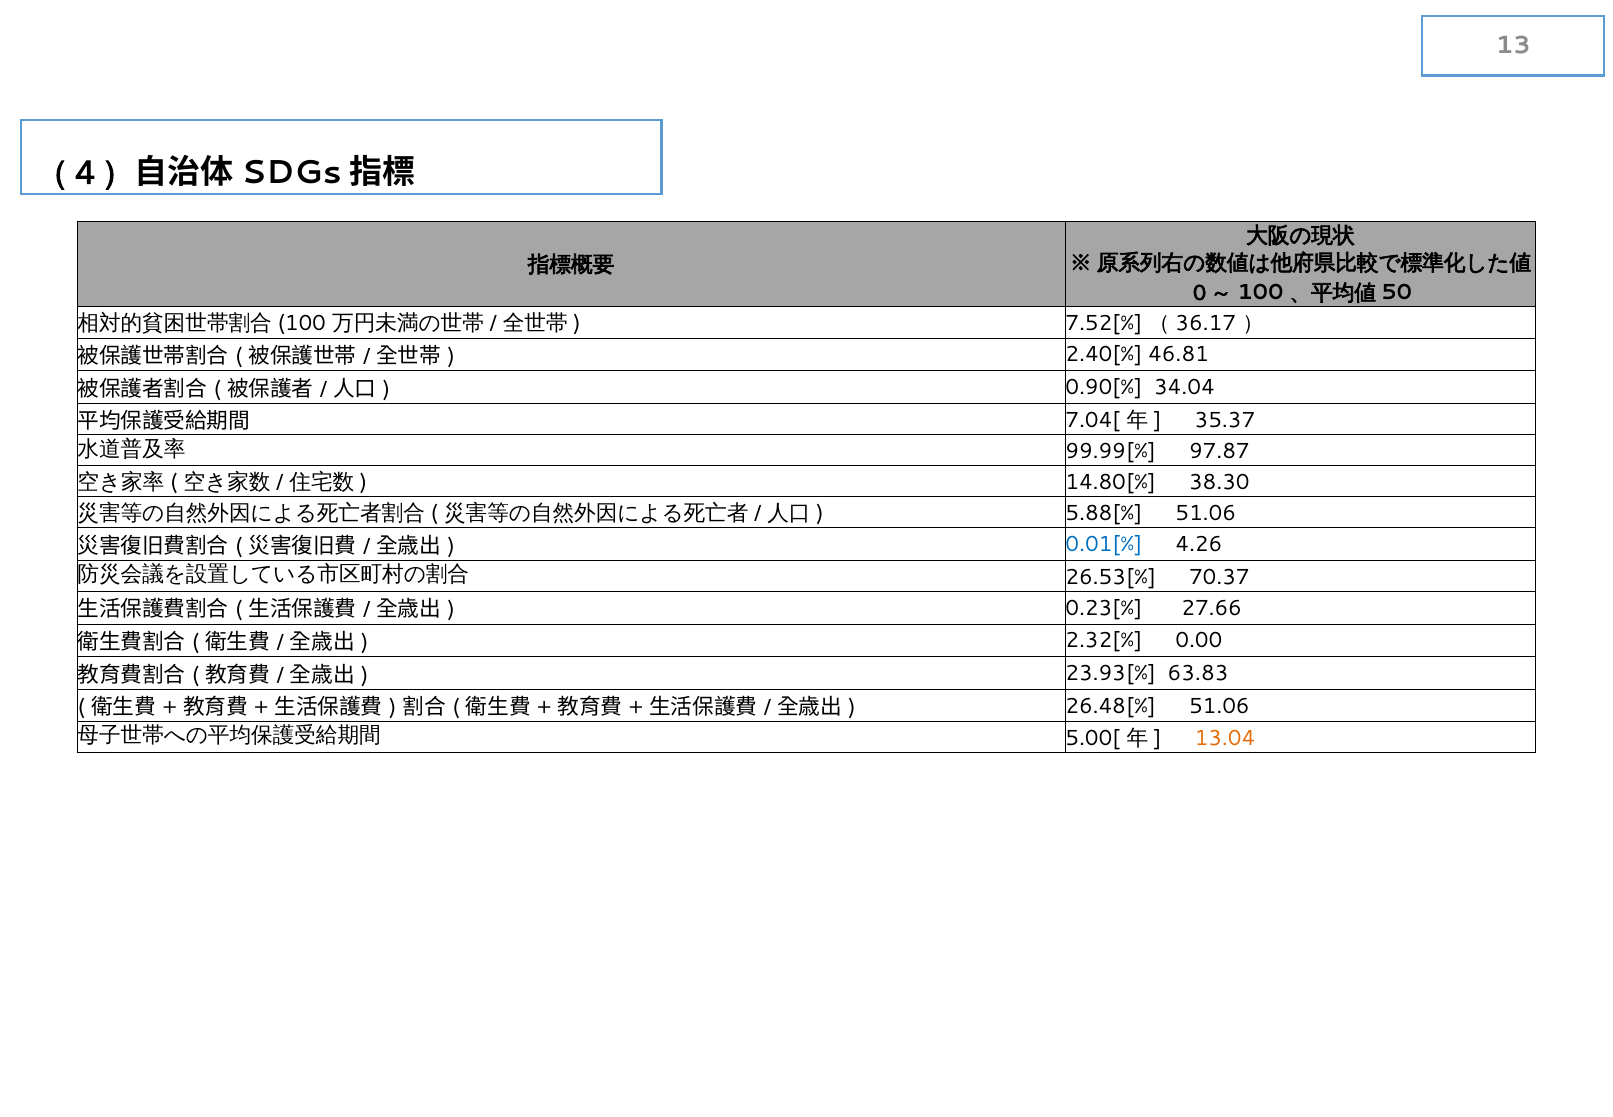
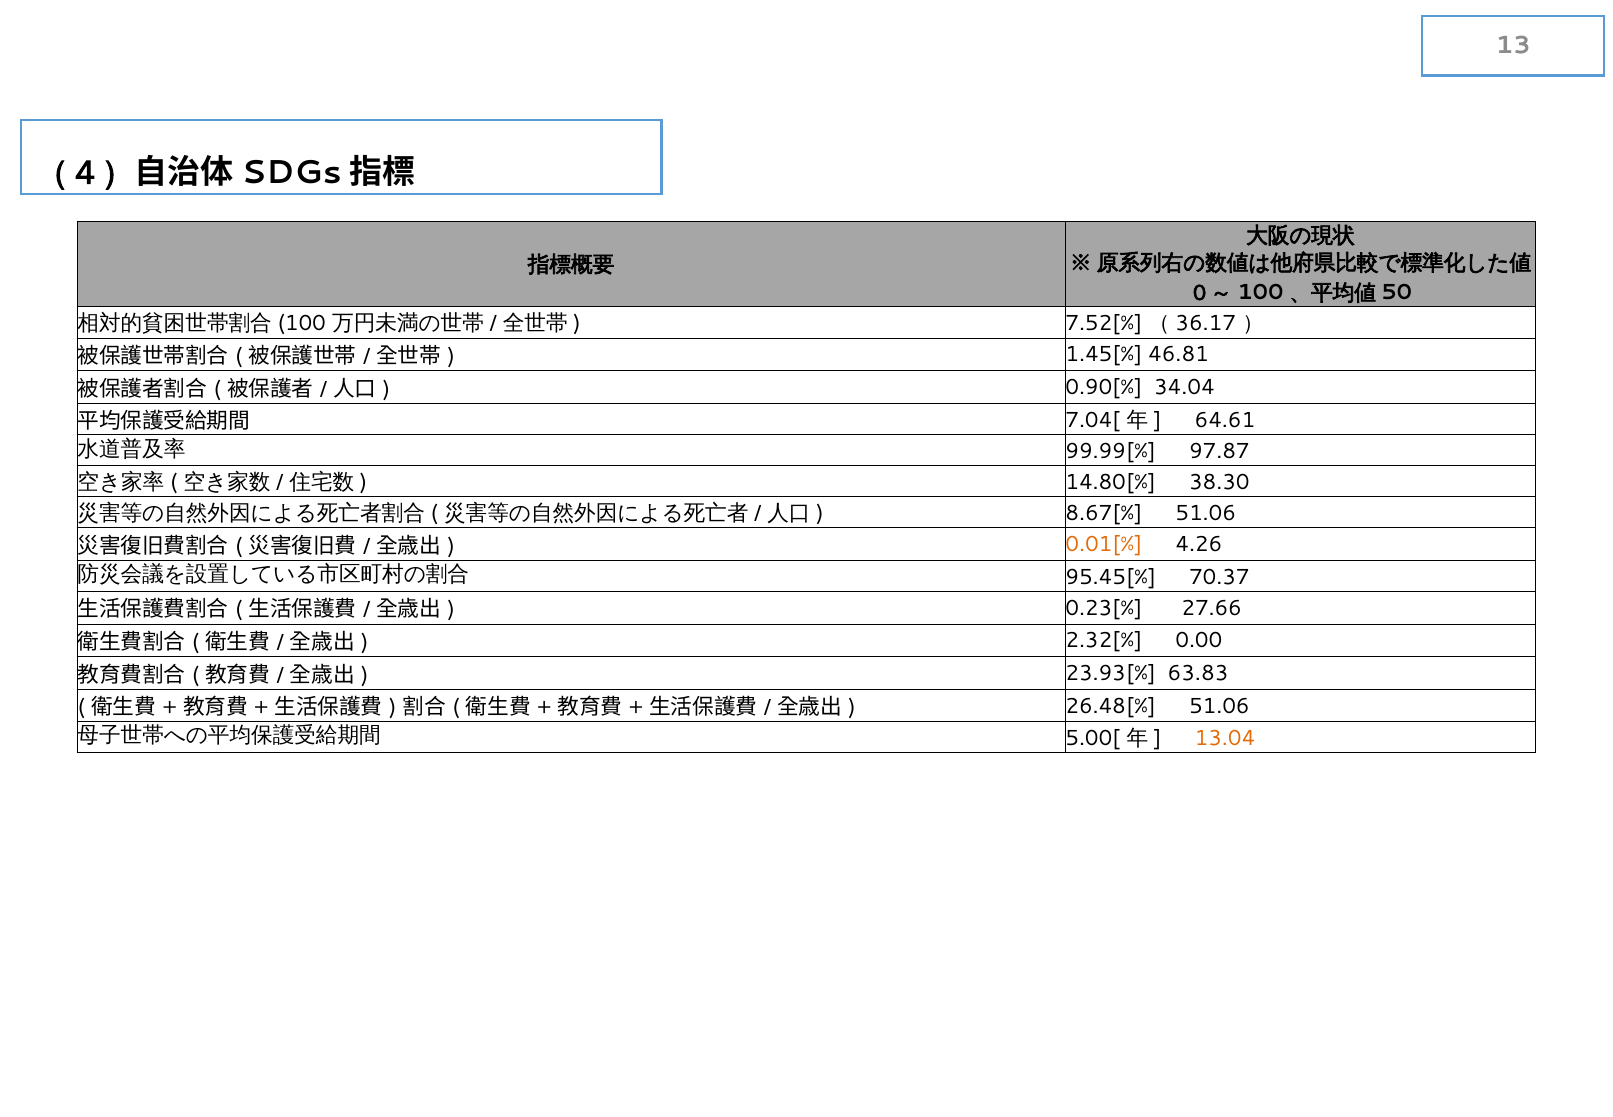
2.40[%: 2.40[% -> 1.45[% (1104, 355)
35.37: 35.37 -> 64.61 (1225, 420)
5.88[%: 5.88[% -> 8.67[% (1104, 514)
0.01[% colour: blue -> orange (1104, 545)
26.53[%: 26.53[% -> 95.45[% (1111, 577)
